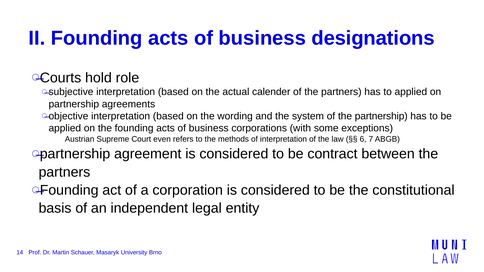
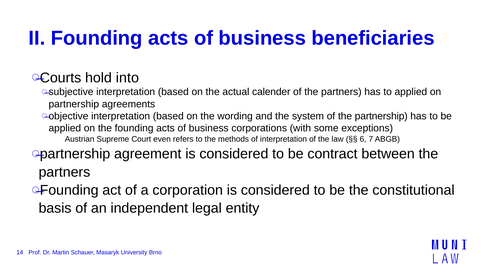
designations: designations -> beneficiaries (373, 38)
role: role -> into (127, 78)
